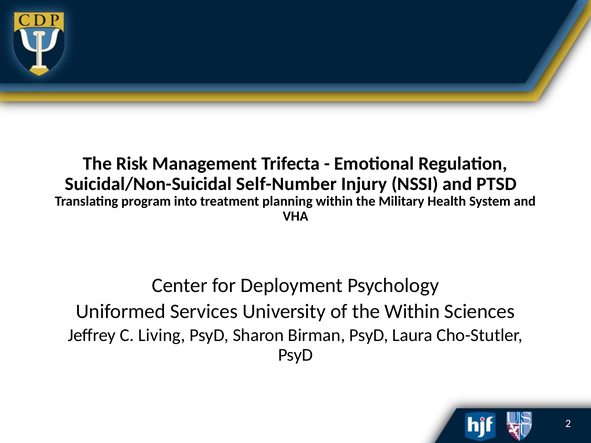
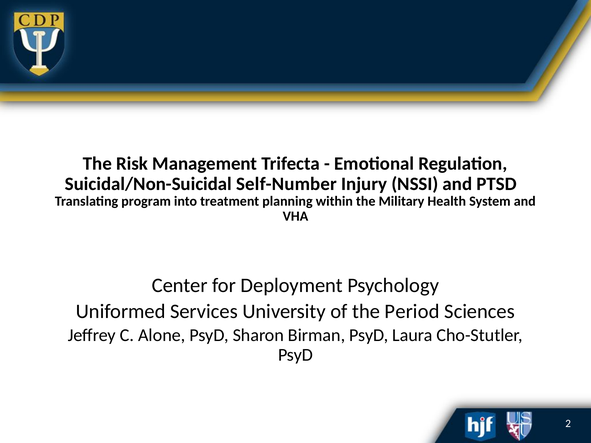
the Within: Within -> Period (412, 312)
Living: Living -> Alone (162, 335)
